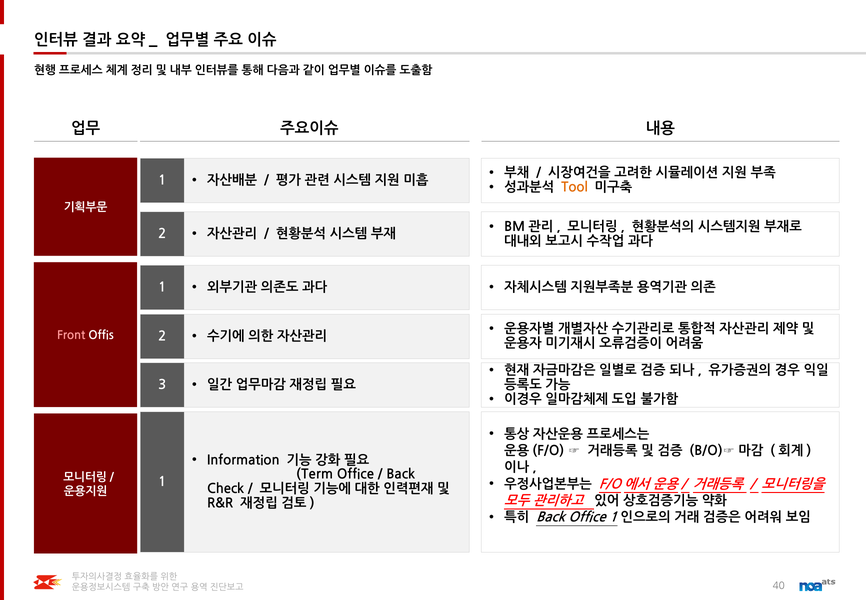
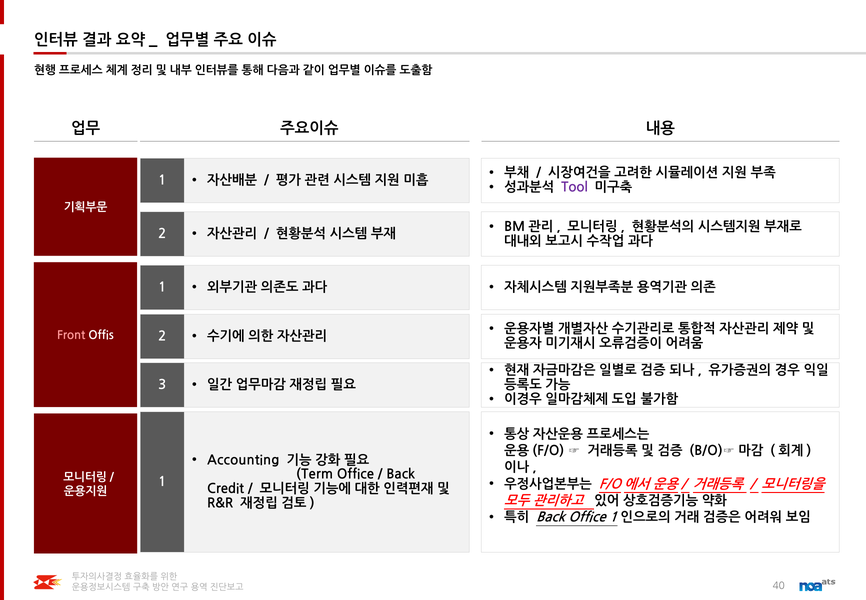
Tool colour: orange -> purple (574, 187)
Information: Information -> Accounting (243, 460)
Check: Check -> Credit (226, 489)
